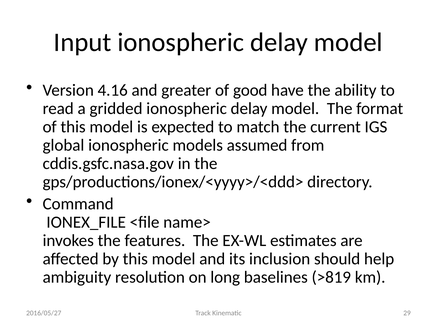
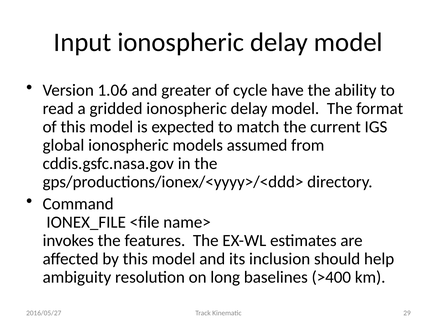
4.16: 4.16 -> 1.06 (113, 90)
good: good -> cycle (250, 90)
>819: >819 -> >400 (331, 277)
